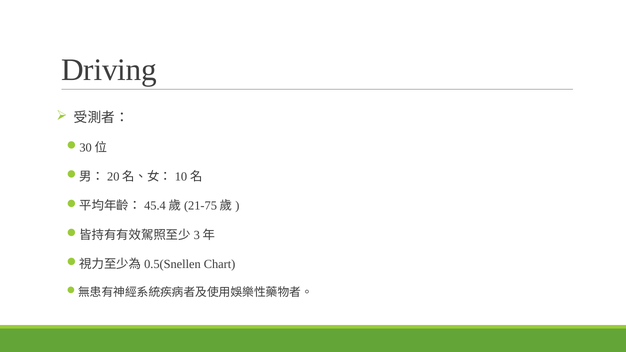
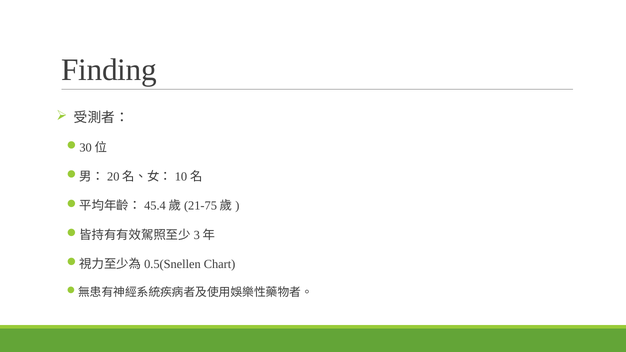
Driving: Driving -> Finding (109, 70)
